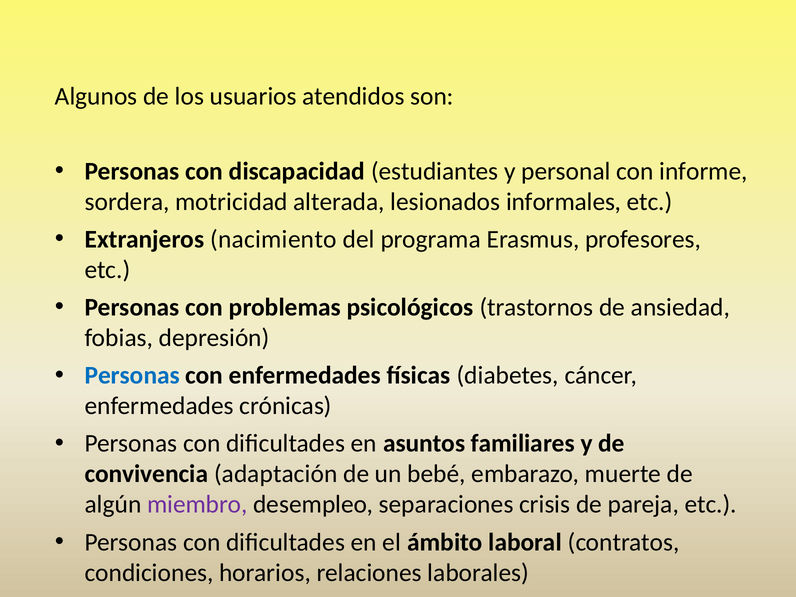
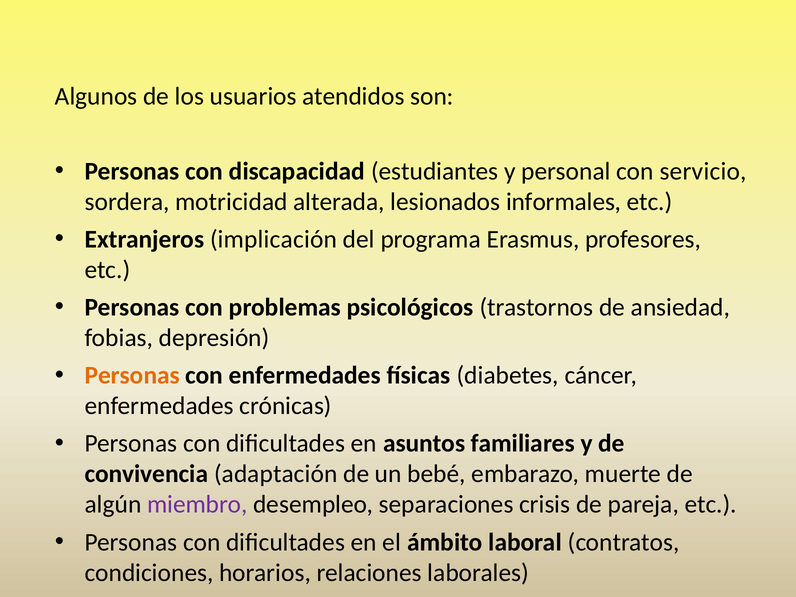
informe: informe -> servicio (703, 171)
nacimiento: nacimiento -> implicación (274, 239)
Personas colour: blue -> orange (132, 376)
